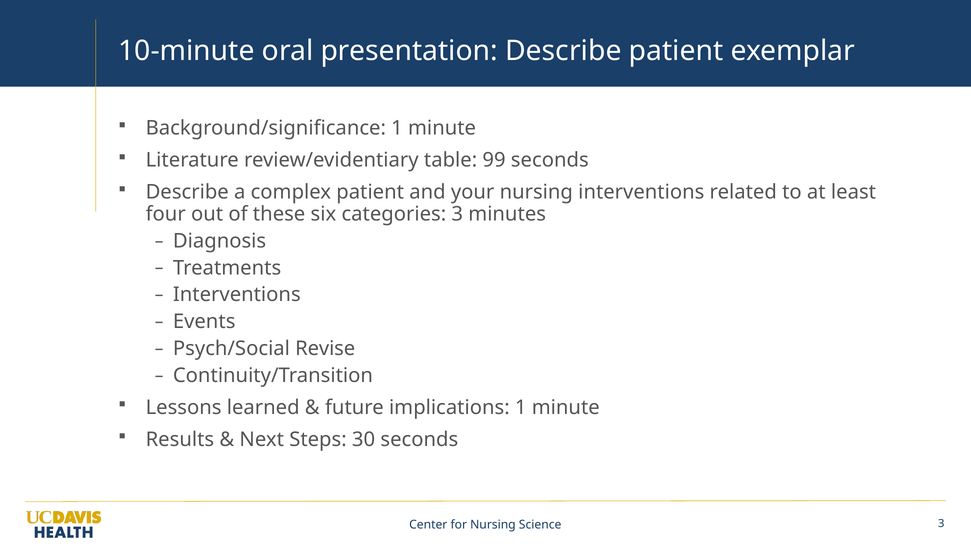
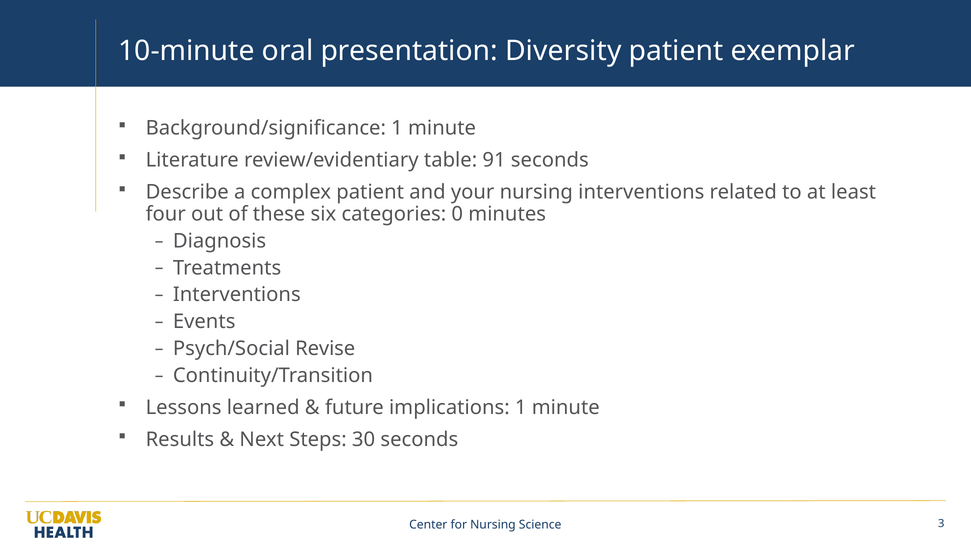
presentation Describe: Describe -> Diversity (563, 51)
99: 99 -> 91 (494, 160)
categories 3: 3 -> 0 (457, 214)
